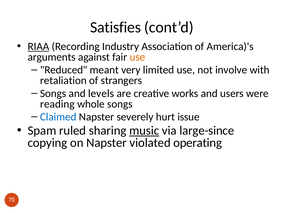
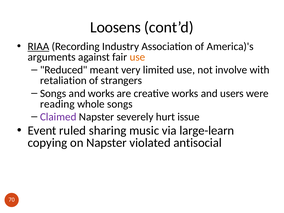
Satisfies: Satisfies -> Loosens (116, 27)
and levels: levels -> works (101, 93)
Claimed colour: blue -> purple (58, 117)
Spam: Spam -> Event (42, 131)
music underline: present -> none (144, 131)
large-since: large-since -> large-learn (207, 131)
operating: operating -> antisocial (198, 143)
